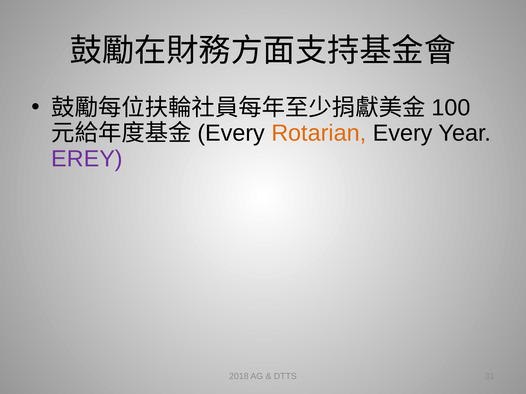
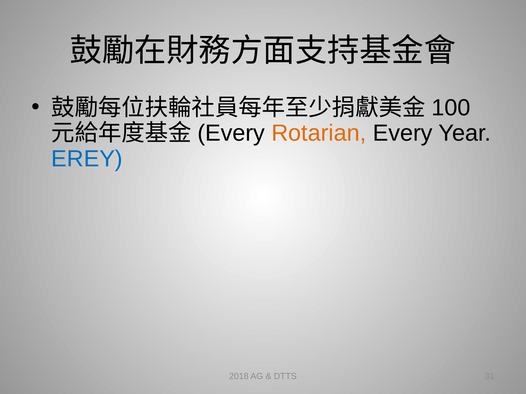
EREY colour: purple -> blue (87, 159)
